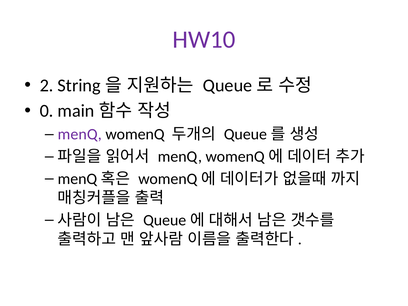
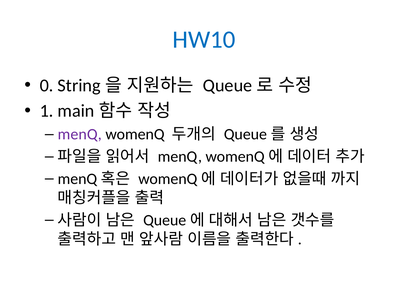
HW10 colour: purple -> blue (204, 39)
2: 2 -> 0 (47, 86)
0: 0 -> 1 (47, 111)
